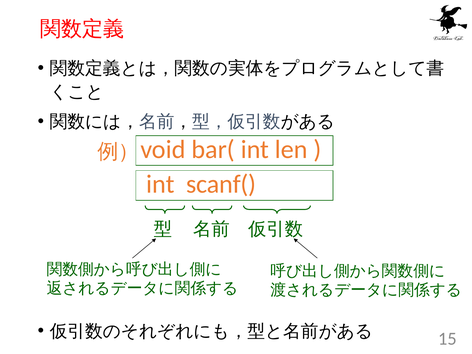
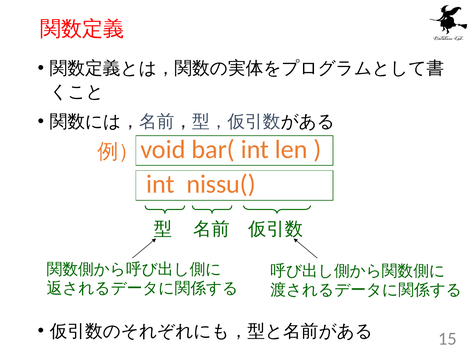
scanf(: scanf( -> nissu( (221, 184)
